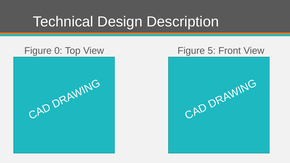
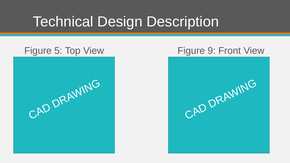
0: 0 -> 5 (58, 51)
5: 5 -> 9 (212, 51)
